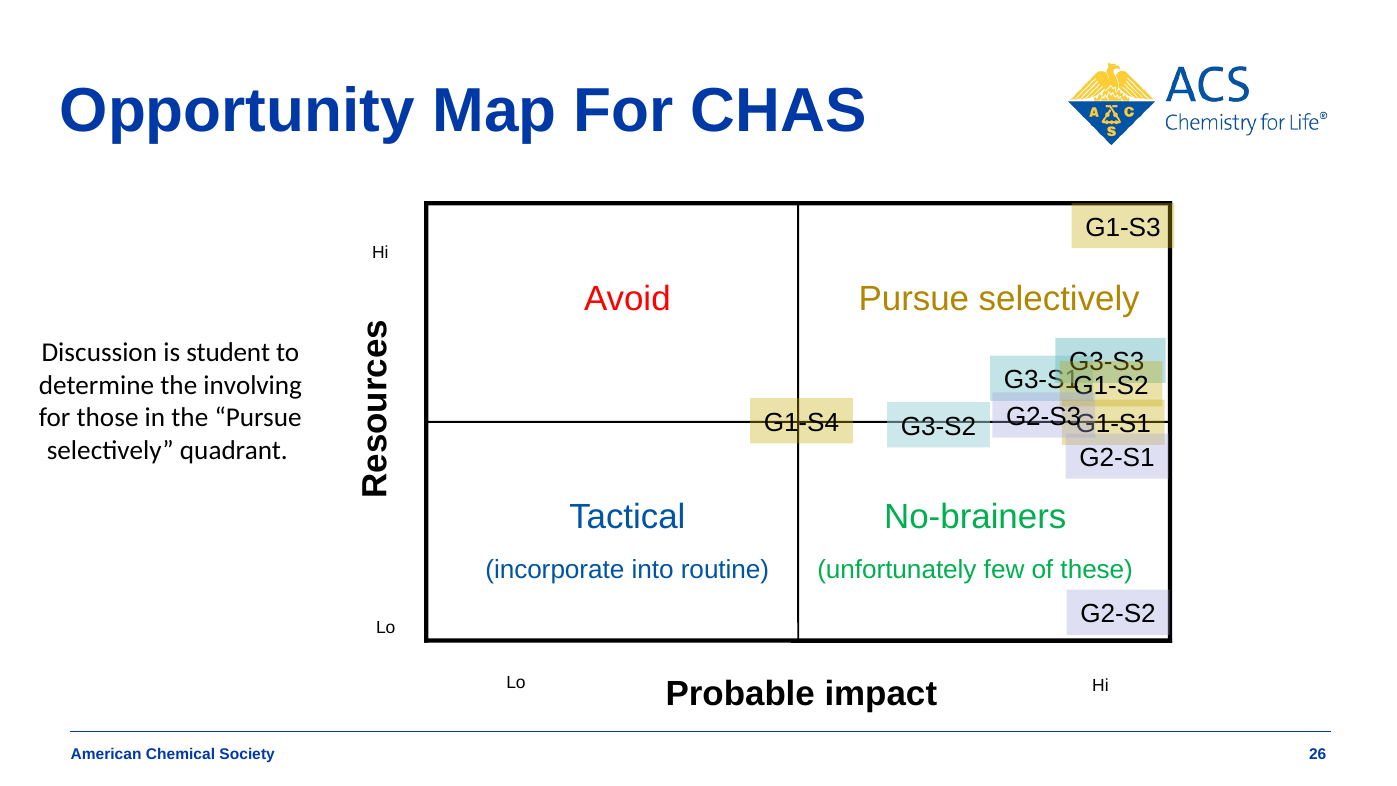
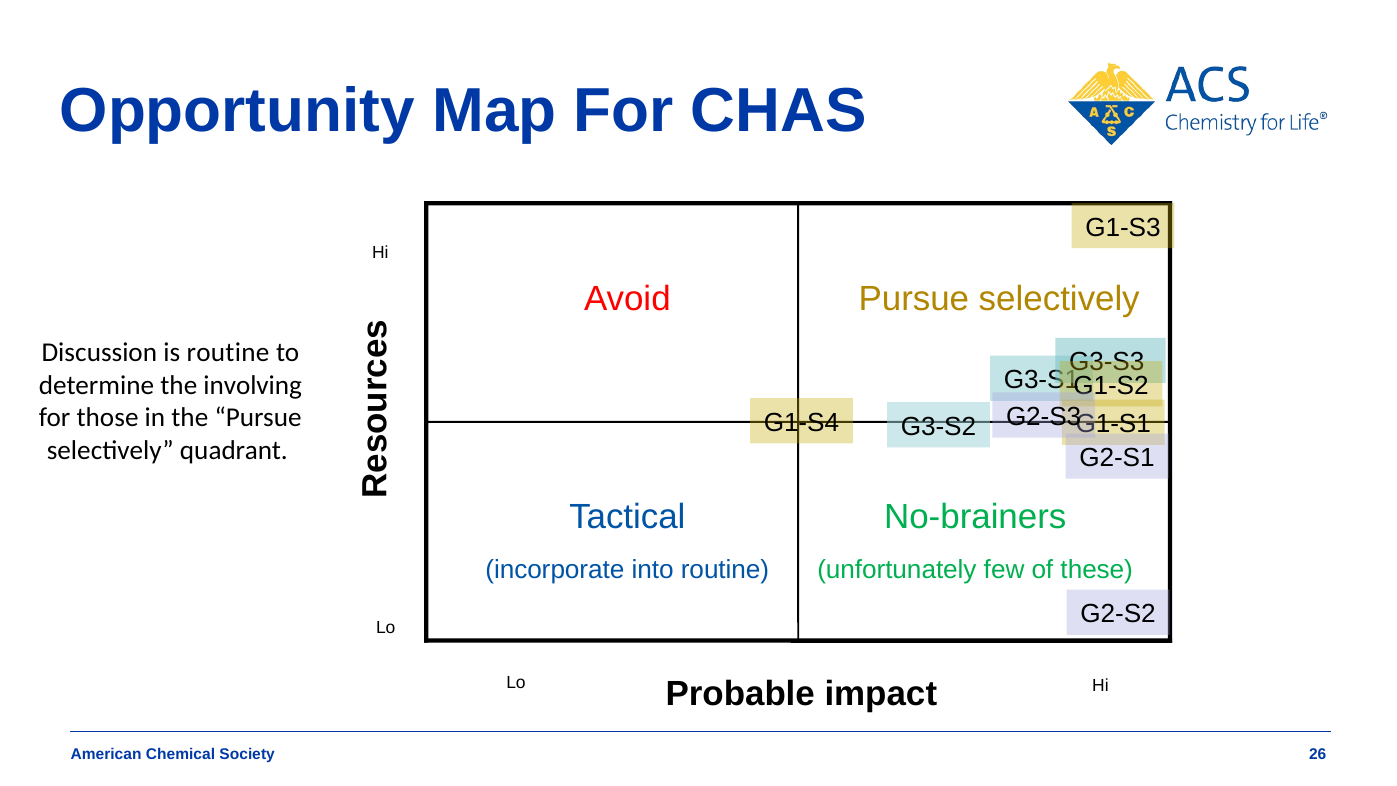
is student: student -> routine (228, 353)
